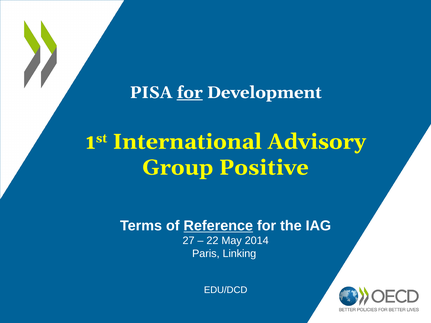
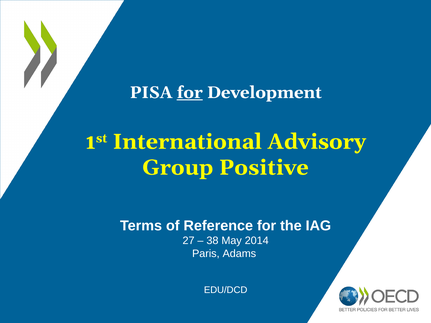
Reference underline: present -> none (218, 226)
22: 22 -> 38 (212, 241)
Linking: Linking -> Adams (239, 254)
